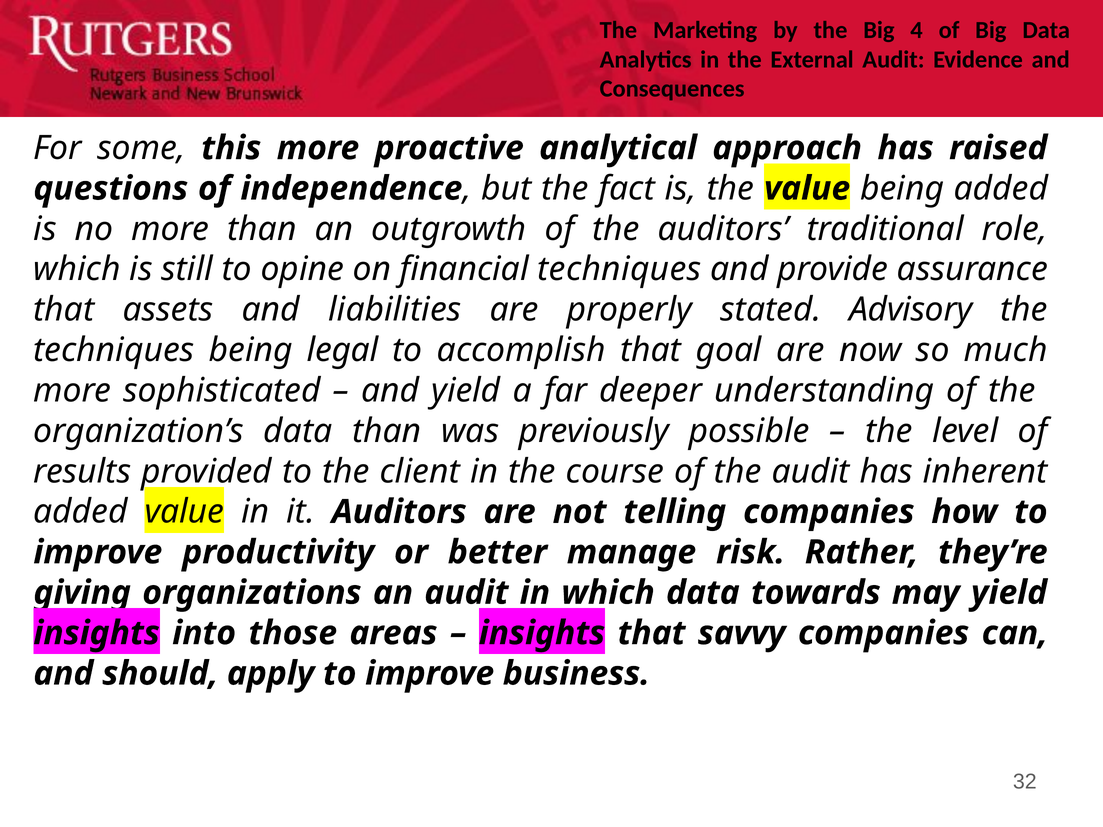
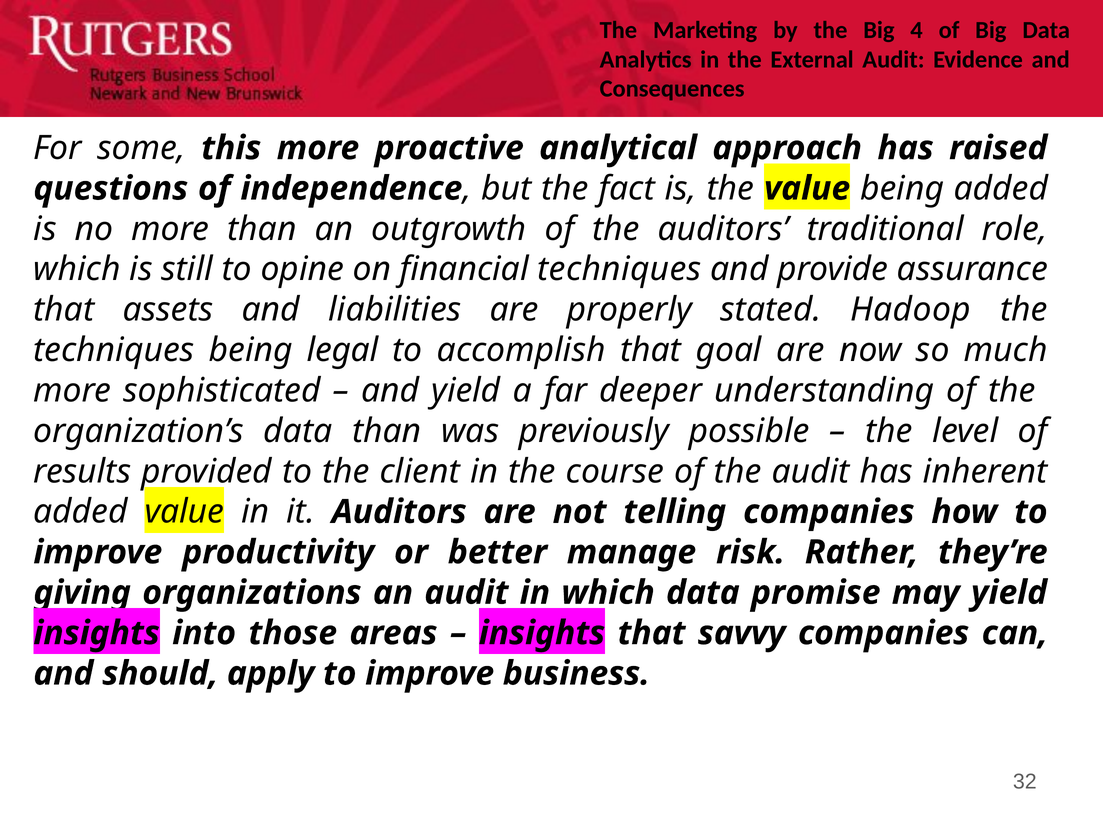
Advisory: Advisory -> Hadoop (910, 310)
towards: towards -> promise (816, 593)
